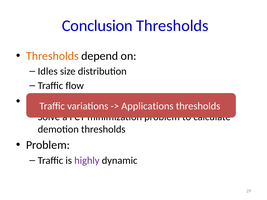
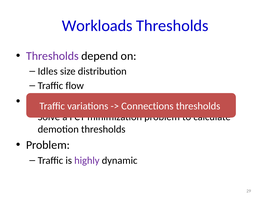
Conclusion: Conclusion -> Workloads (97, 26)
Thresholds colour: orange -> purple (52, 56)
Applications: Applications -> Connections (147, 106)
